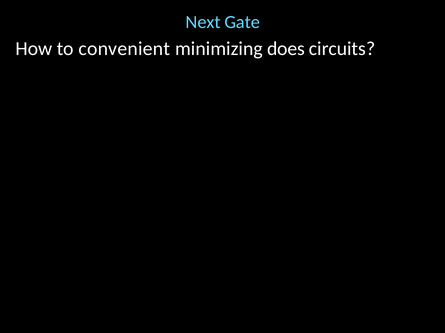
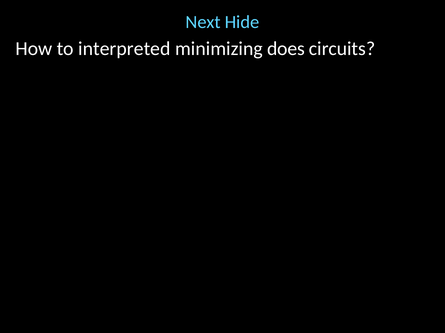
Gate: Gate -> Hide (242, 22)
convenient: convenient -> interpreted (124, 49)
